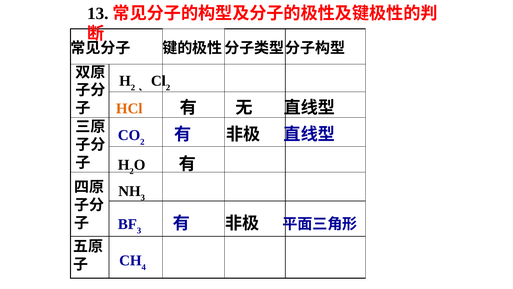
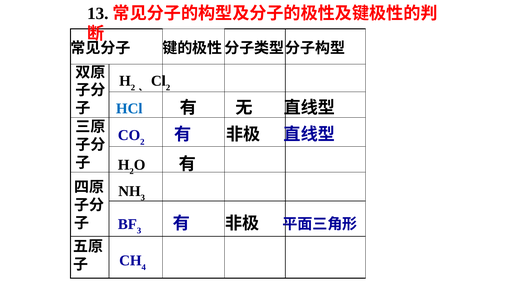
HCl colour: orange -> blue (129, 108)
